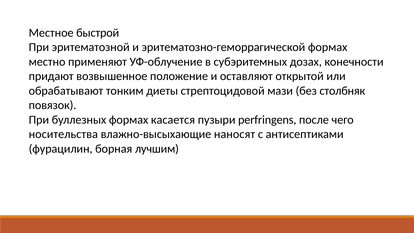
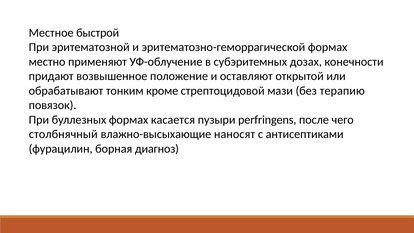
диеты: диеты -> кроме (162, 91)
столбняк: столбняк -> терапию (342, 91)
носительства: носительства -> столбнячный (63, 134)
лучшим: лучшим -> диагноз (157, 149)
